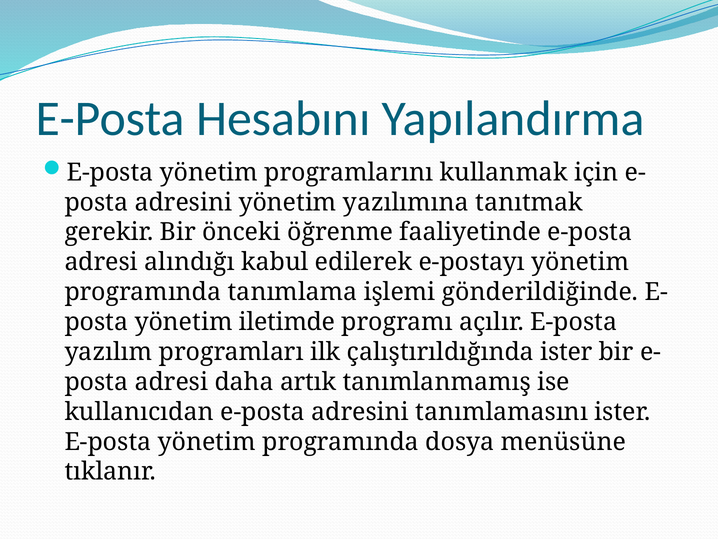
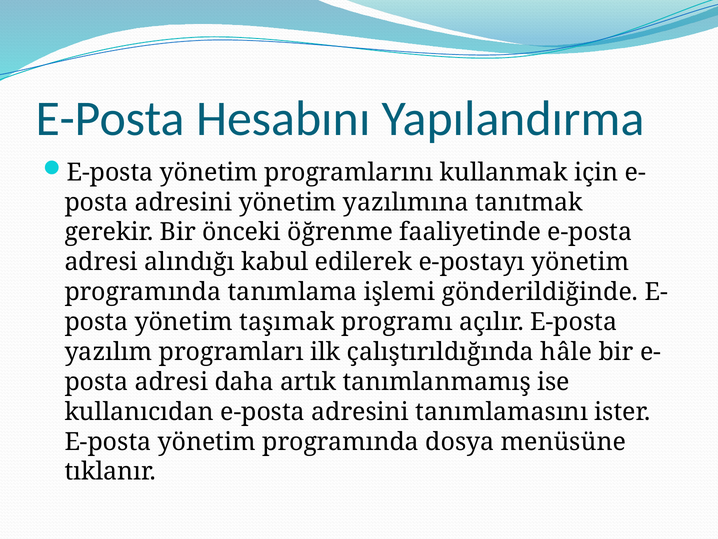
iletimde: iletimde -> taşımak (287, 322)
çalıştırıldığında ister: ister -> hâle (566, 352)
